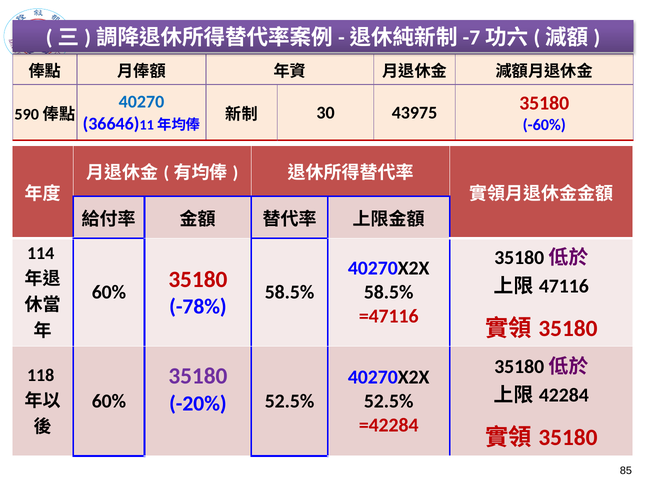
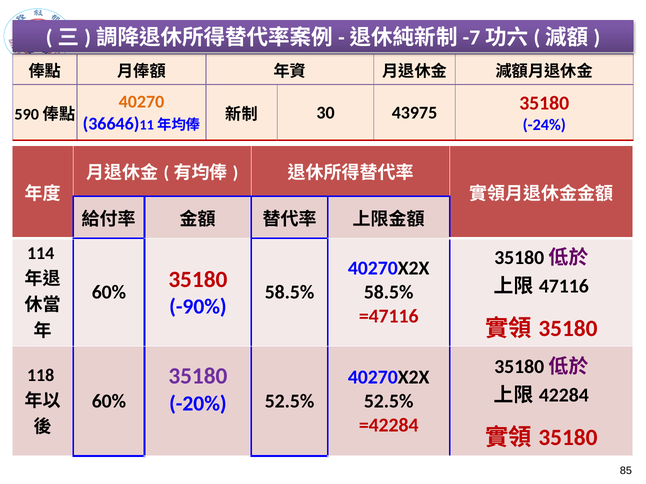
40270 colour: blue -> orange (141, 102)
-60%: -60% -> -24% (544, 125)
-78%: -78% -> -90% (198, 307)
